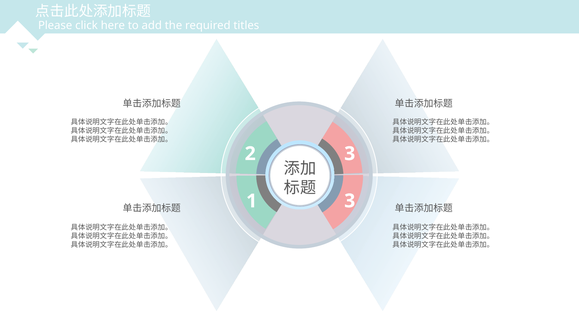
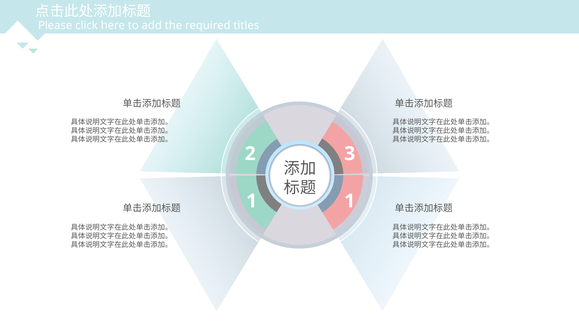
1 3: 3 -> 1 (350, 201)
